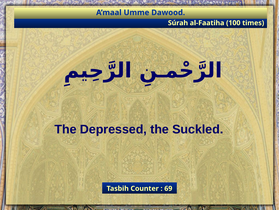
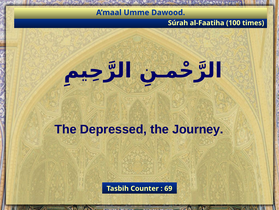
Suckled: Suckled -> Journey (198, 129)
